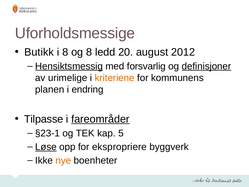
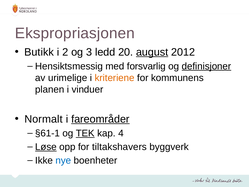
Uforholdsmessige: Uforholdsmessige -> Ekspropriasjonen (75, 33)
i 8: 8 -> 2 (65, 52)
og 8: 8 -> 3 (89, 52)
august underline: none -> present (152, 52)
Hensiktsmessig underline: present -> none (69, 66)
endring: endring -> vinduer (87, 89)
Tilpasse: Tilpasse -> Normalt (44, 119)
§23-1: §23-1 -> §61-1 (48, 133)
TEK underline: none -> present (85, 133)
5: 5 -> 4 (121, 133)
ekspropriere: ekspropriere -> tiltakshavers (119, 147)
nye colour: orange -> blue (63, 160)
